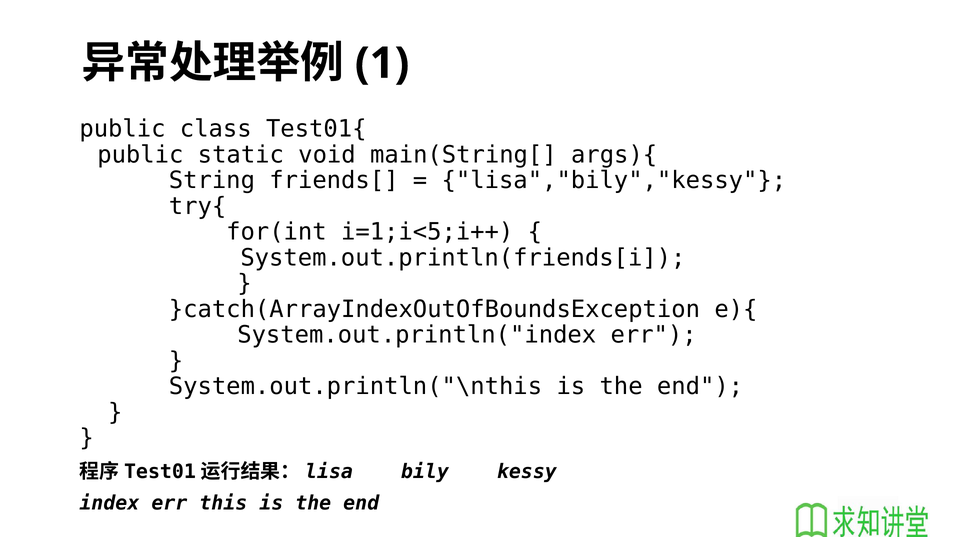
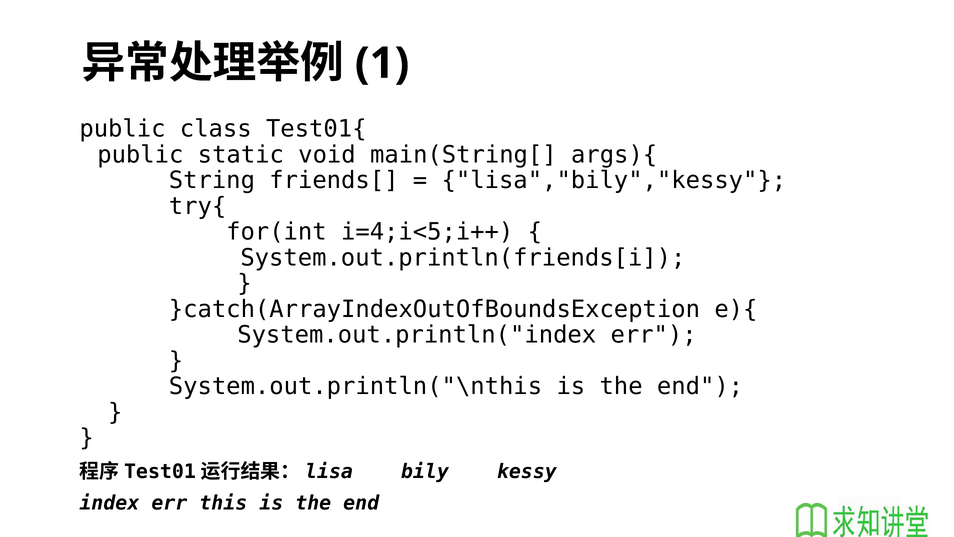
i=1;i<5;i++: i=1;i<5;i++ -> i=4;i<5;i++ (427, 232)
